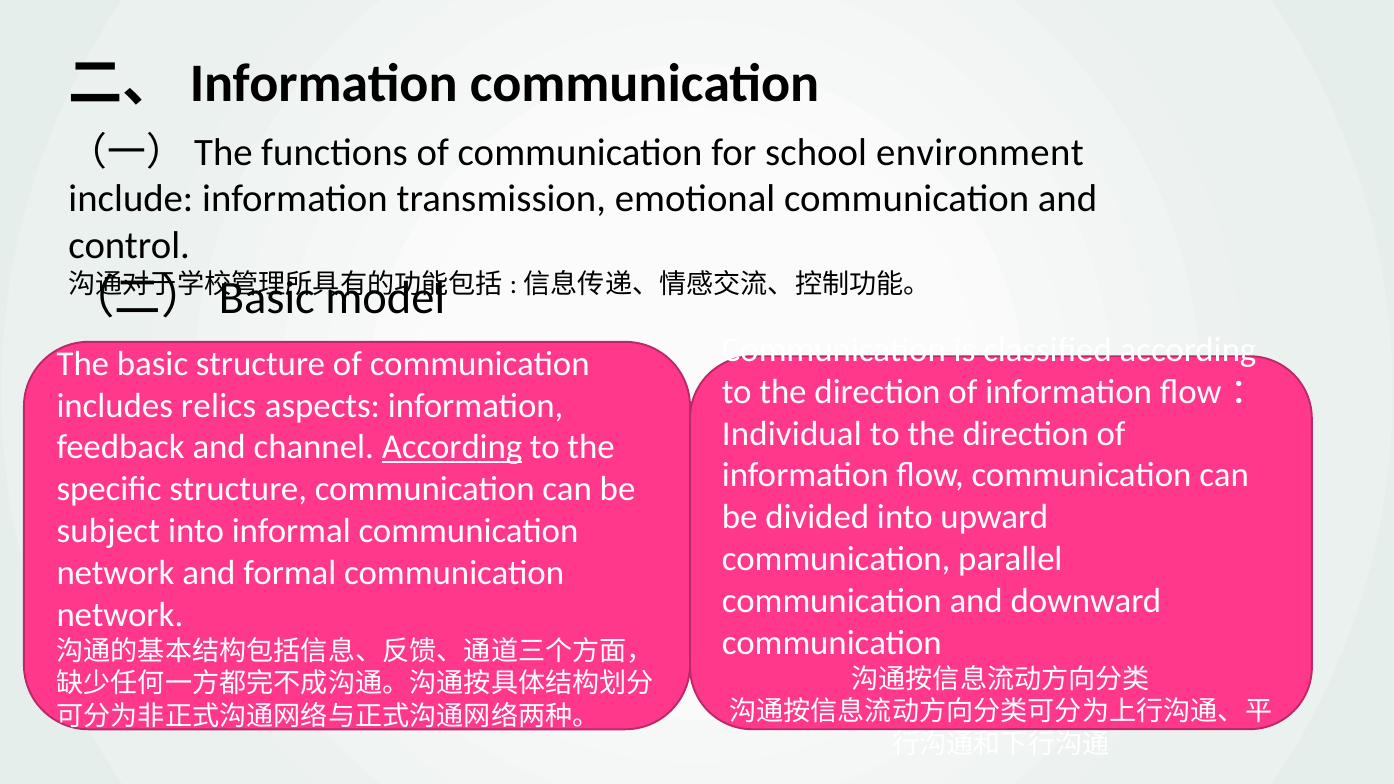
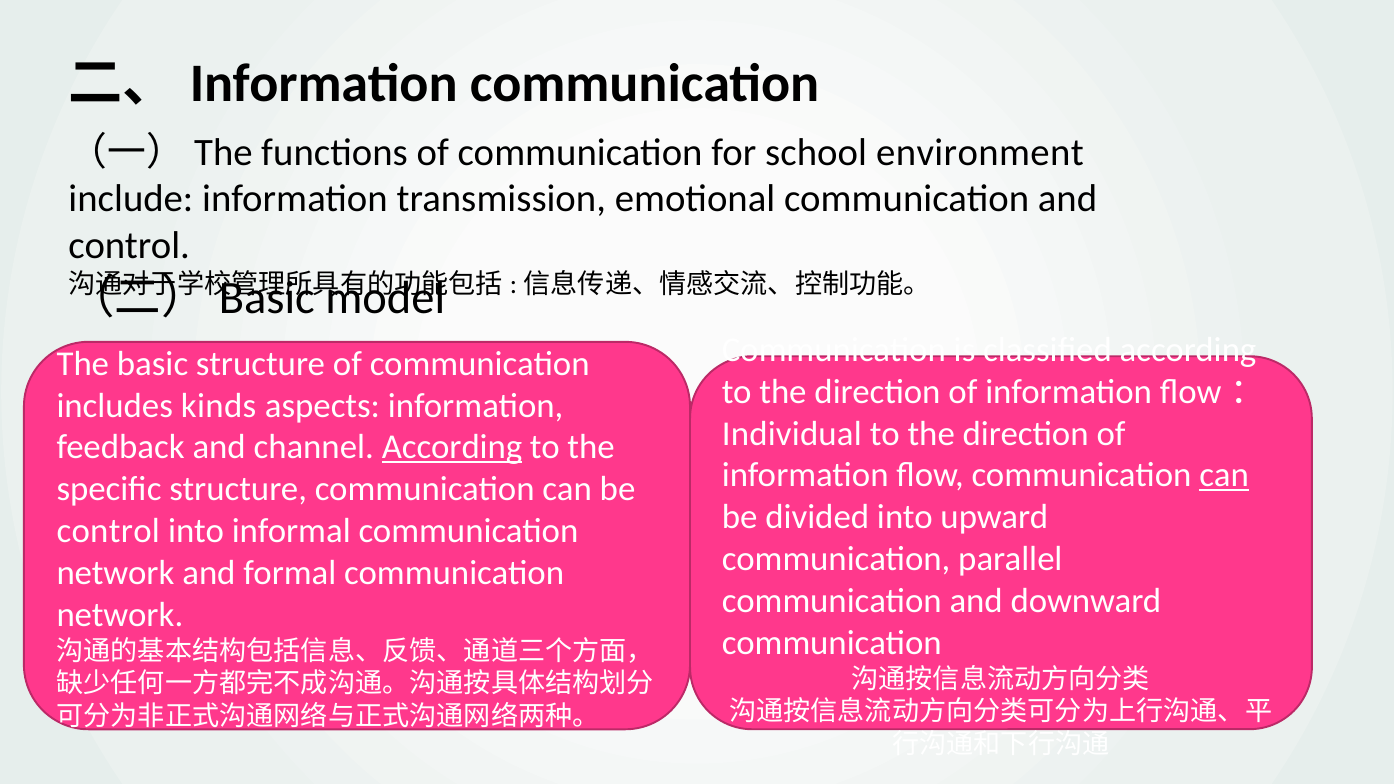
relics: relics -> kinds (219, 406)
can underline: none -> present (1224, 476)
subject: subject -> control (108, 531)
